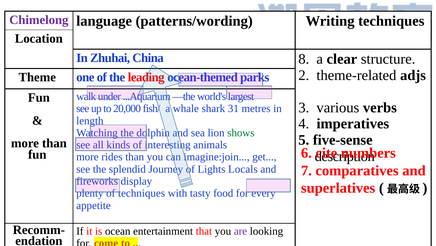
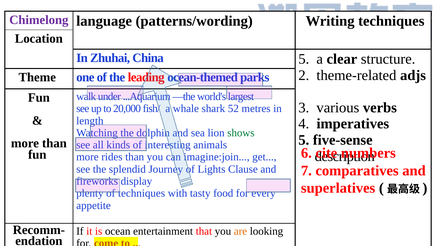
China 8: 8 -> 5 (304, 59)
31: 31 -> 52 (233, 108)
Locals: Locals -> Clause (243, 169)
are colour: purple -> orange (240, 230)
